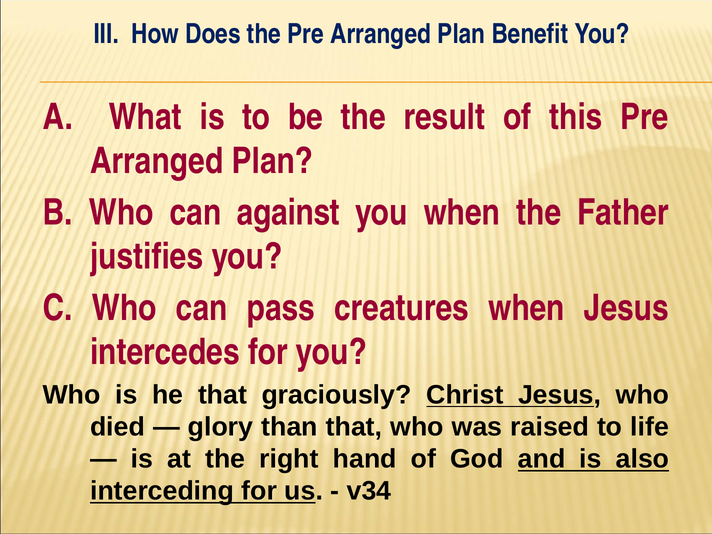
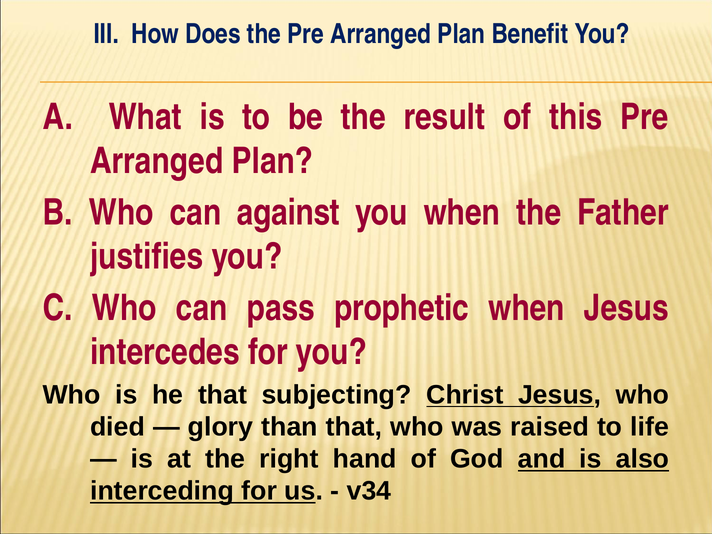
creatures: creatures -> prophetic (402, 308)
graciously: graciously -> subjecting (336, 395)
